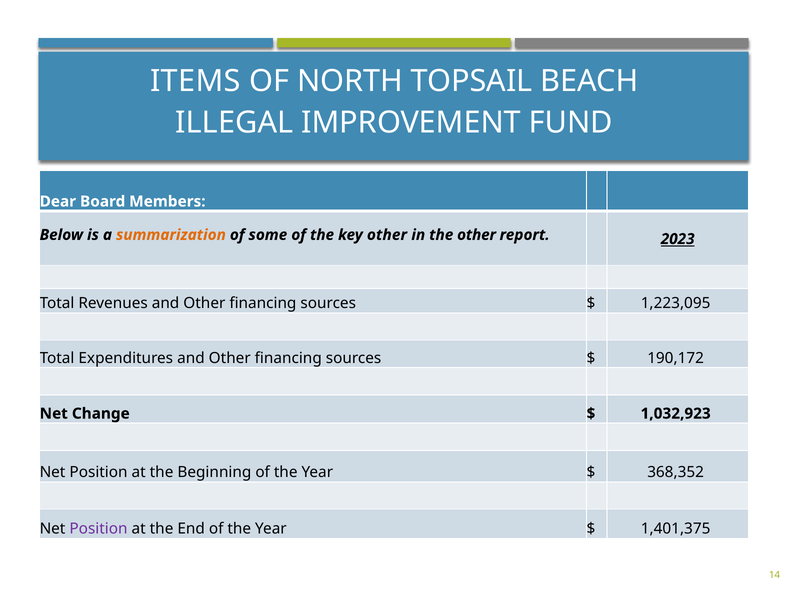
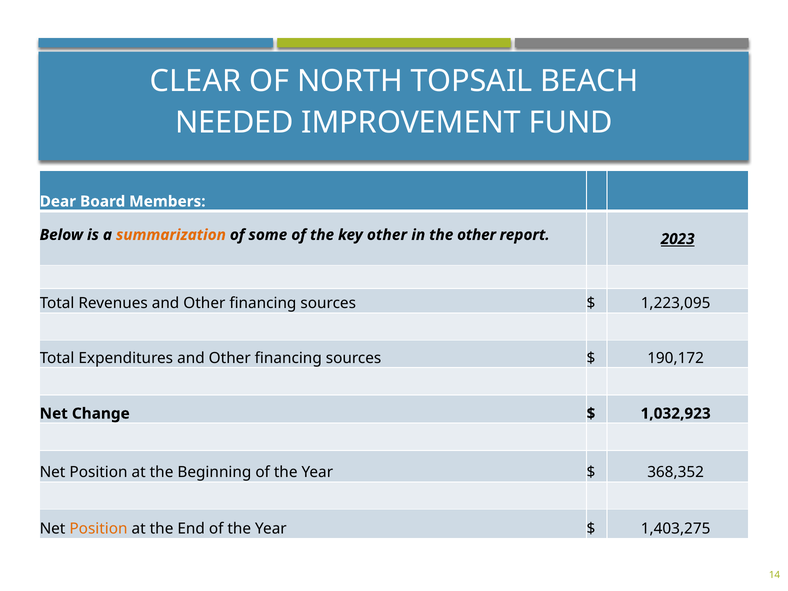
ITEMS: ITEMS -> CLEAR (196, 81)
ILLEGAL: ILLEGAL -> NEEDED (234, 123)
Position colour: purple -> orange (99, 529)
1,401,375: 1,401,375 -> 1,403,275 (676, 529)
